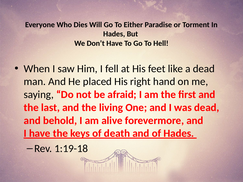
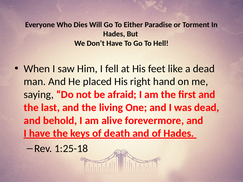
1:19-18: 1:19-18 -> 1:25-18 (71, 149)
